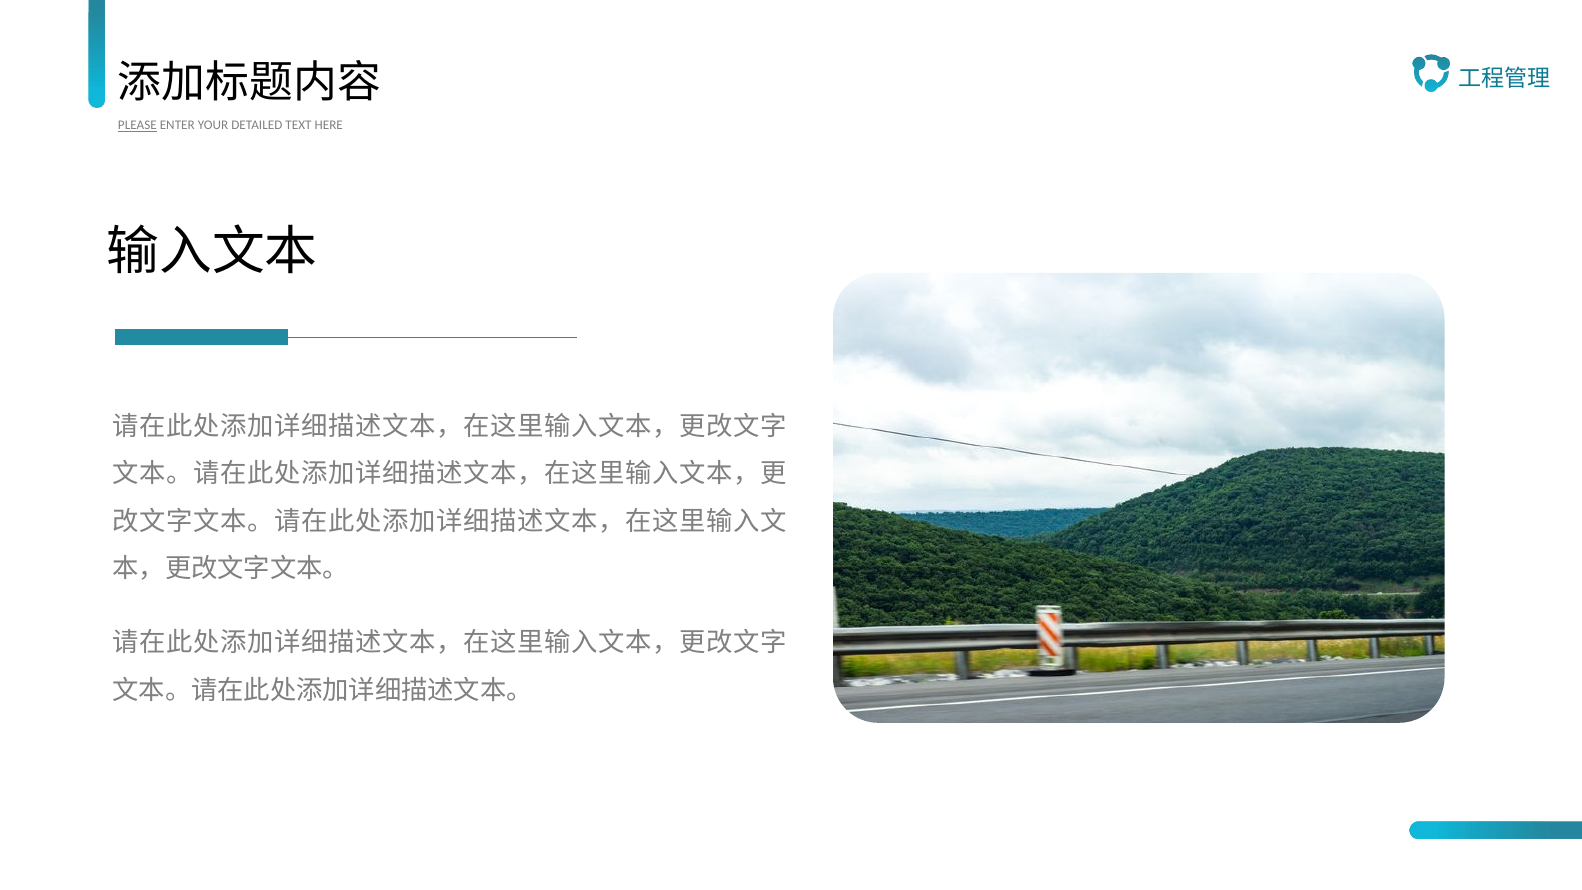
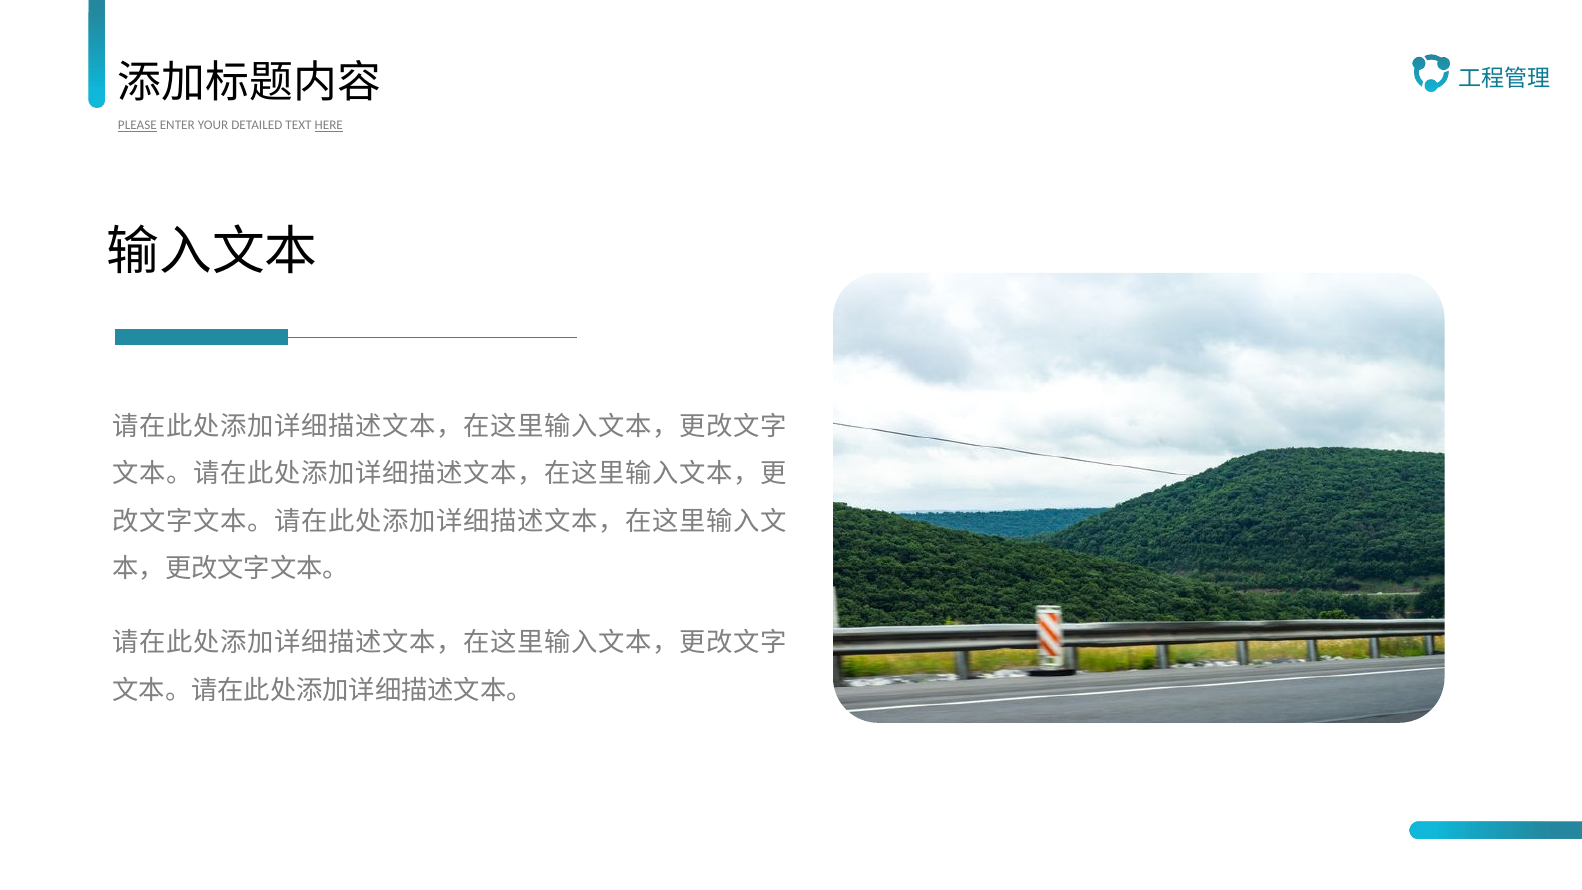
HERE underline: none -> present (329, 126)
